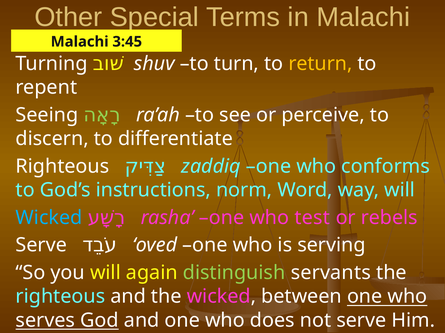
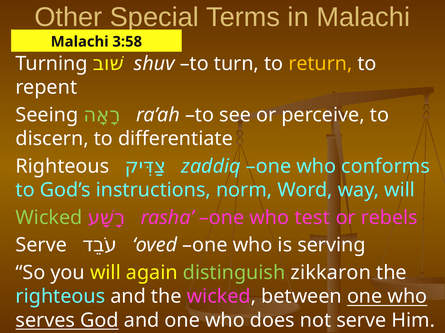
3:45: 3:45 -> 3:58 (127, 42)
Wicked colour: light blue -> light green (49, 218)
servants: servants -> zikkaron (331, 273)
